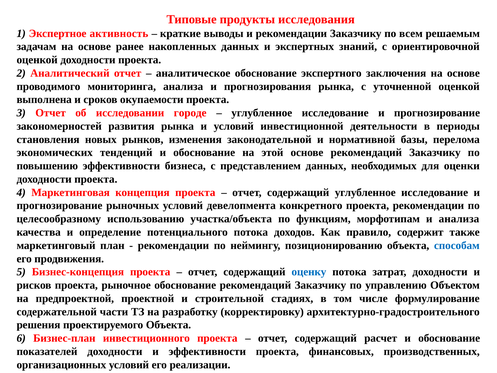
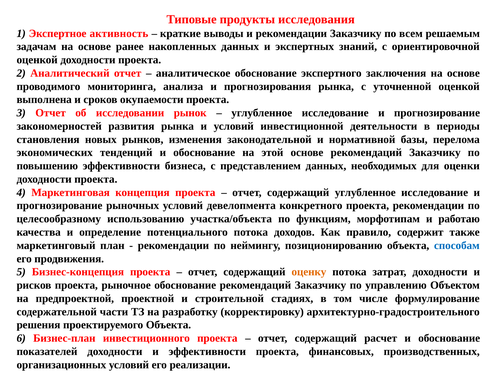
городе: городе -> рынок (190, 113)
и анализа: анализа -> работаю (459, 219)
оценку colour: blue -> orange (309, 272)
